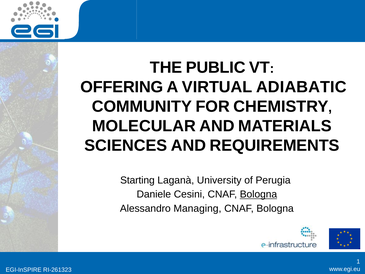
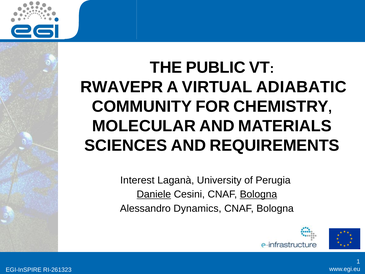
OFFERING: OFFERING -> RWAVEPR (122, 87)
Starting: Starting -> Interest (137, 180)
Daniele underline: none -> present (154, 194)
Managing: Managing -> Dynamics (197, 208)
